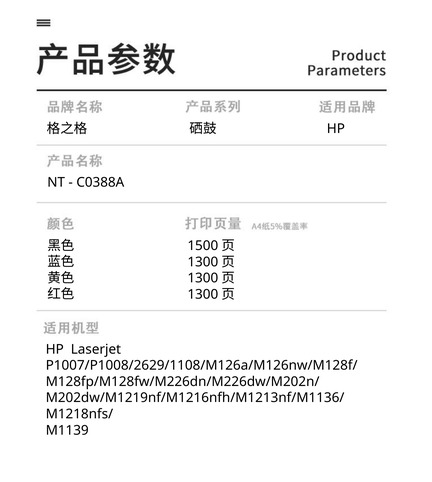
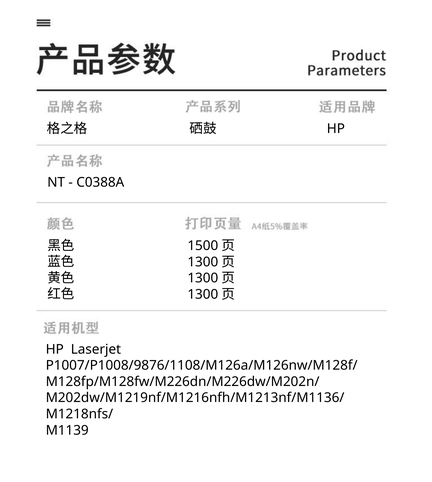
P1007/P1008/2629/1108/M126a/M126nw/M128f/: P1007/P1008/2629/1108/M126a/M126nw/M128f/ -> P1007/P1008/9876/1108/M126a/M126nw/M128f/ (202, 365)
